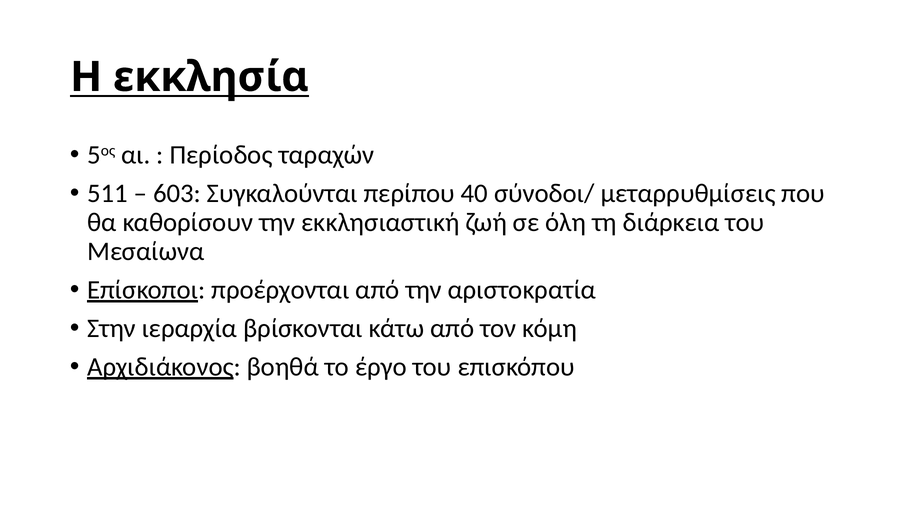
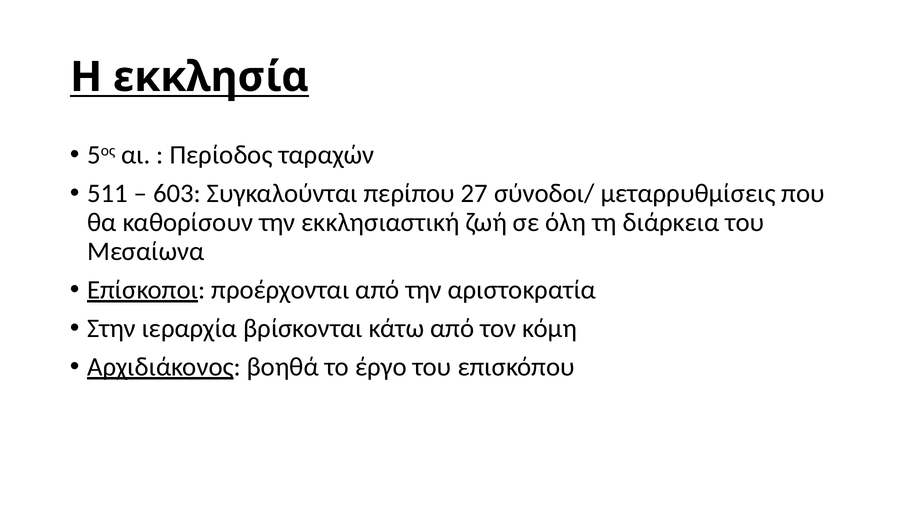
40: 40 -> 27 (474, 194)
